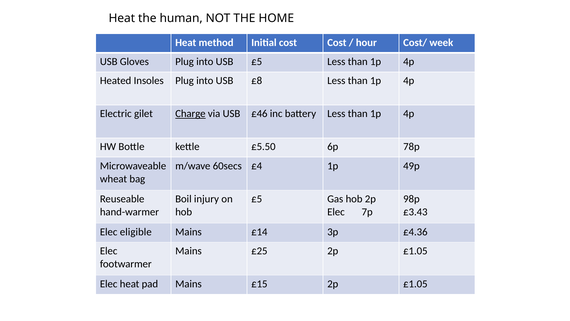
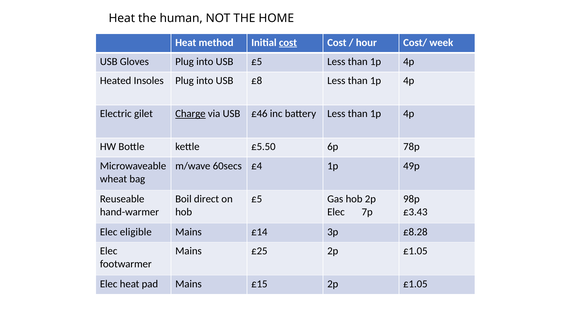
cost underline: none -> present (288, 42)
injury: injury -> direct (207, 199)
£4.36: £4.36 -> £8.28 (415, 232)
